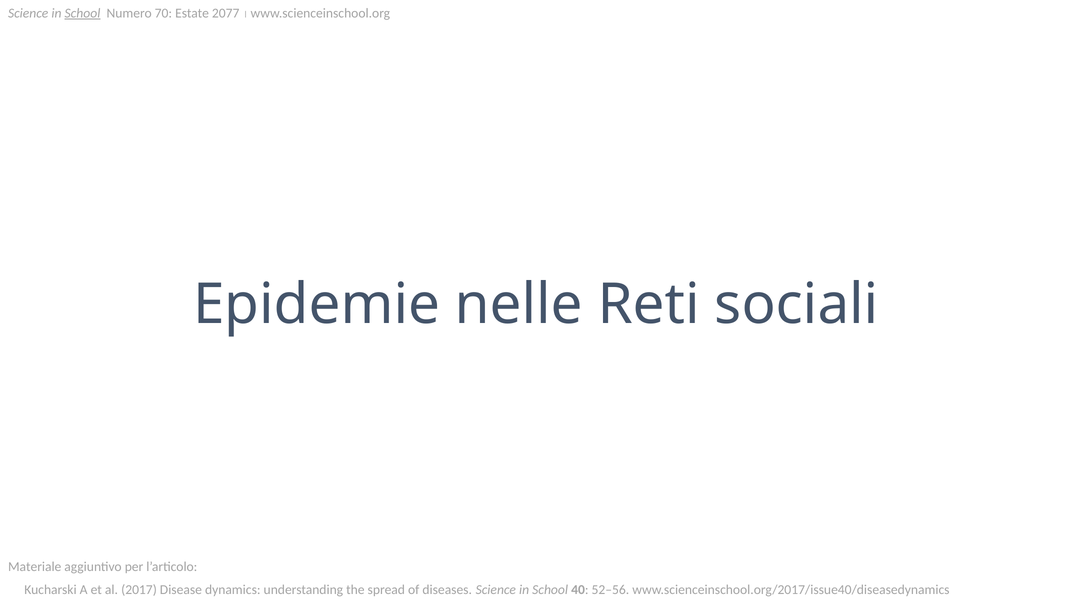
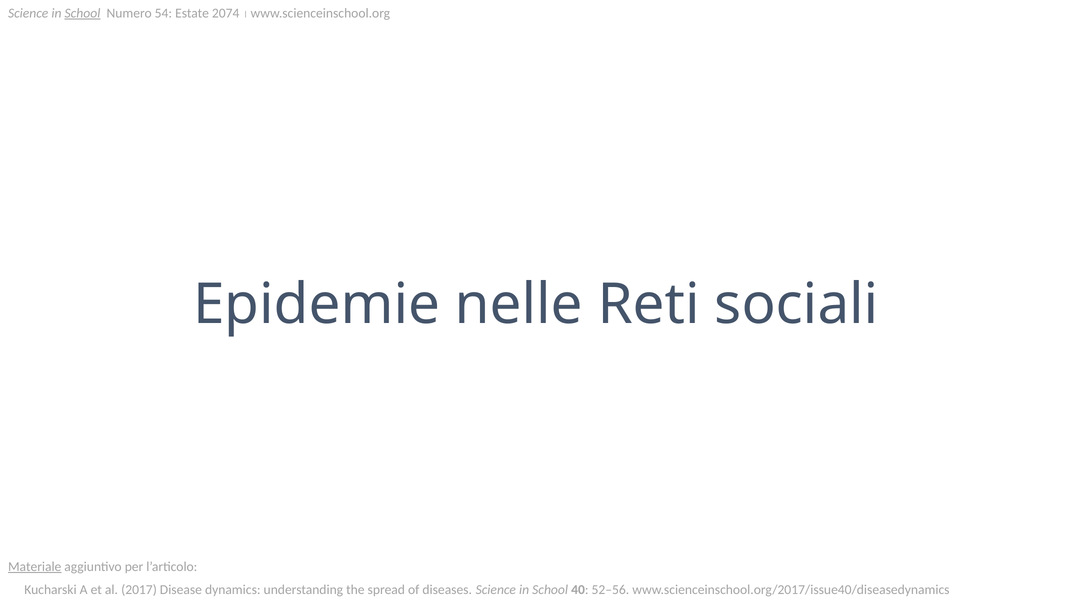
70: 70 -> 54 (163, 13)
2077: 2077 -> 2074 (226, 13)
Materiale underline: none -> present (35, 567)
